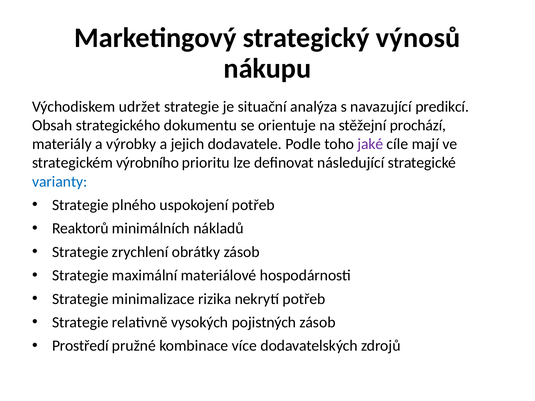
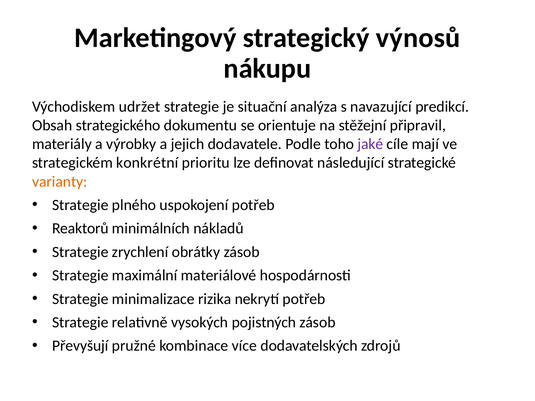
prochází: prochází -> připravil (418, 125)
výrobního: výrobního -> konkrétní (147, 163)
varianty colour: blue -> orange (60, 182)
Prostředí: Prostředí -> Převyšují (80, 346)
